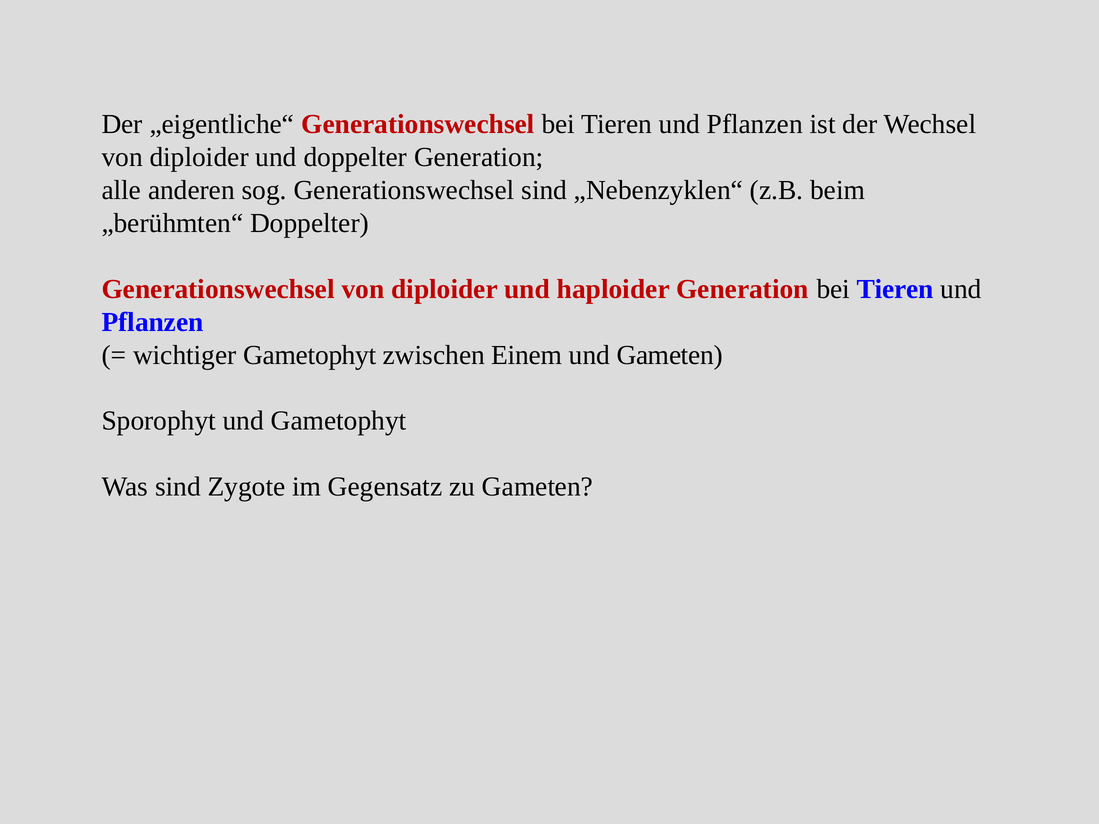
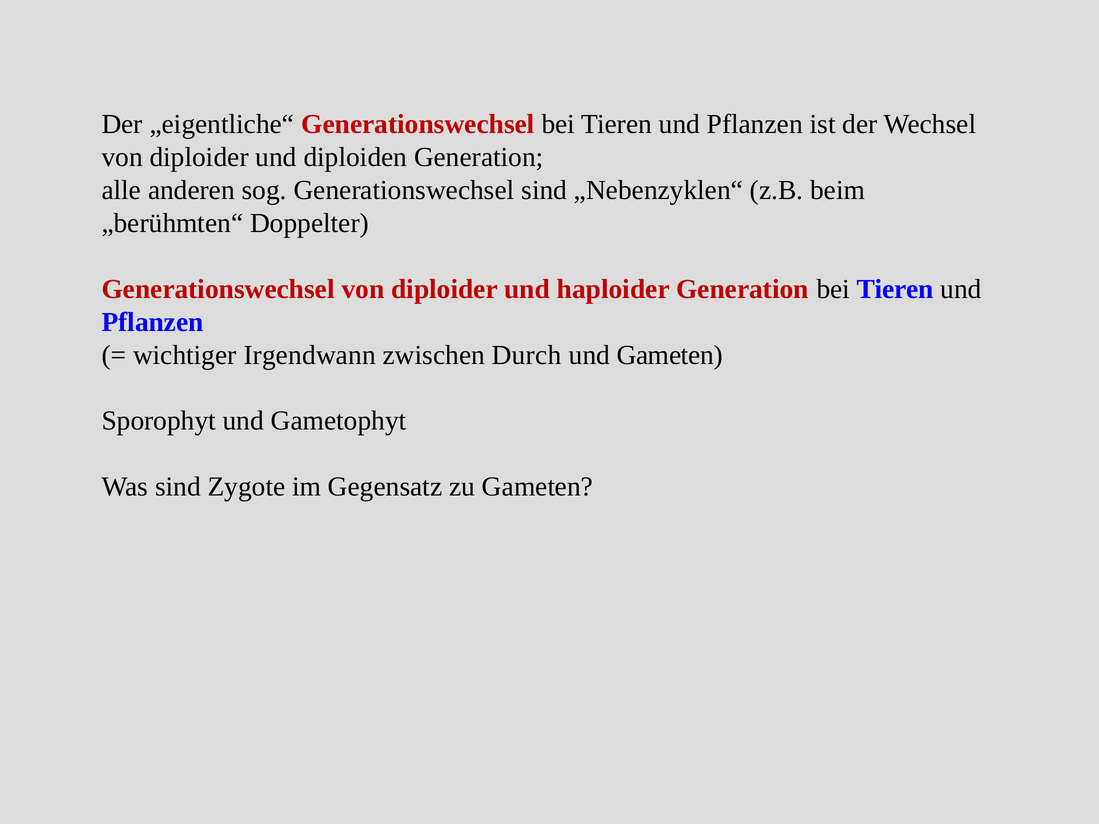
und doppelter: doppelter -> diploiden (355, 157)
wichtiger Gametophyt: Gametophyt -> Irgendwann (310, 355)
Einem: Einem -> Durch (527, 355)
